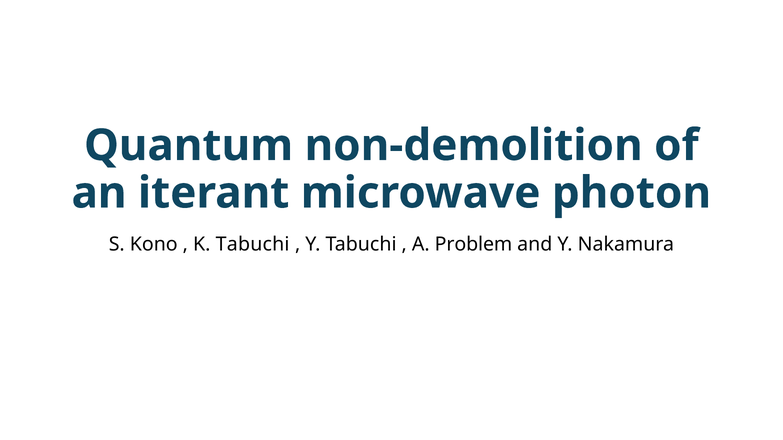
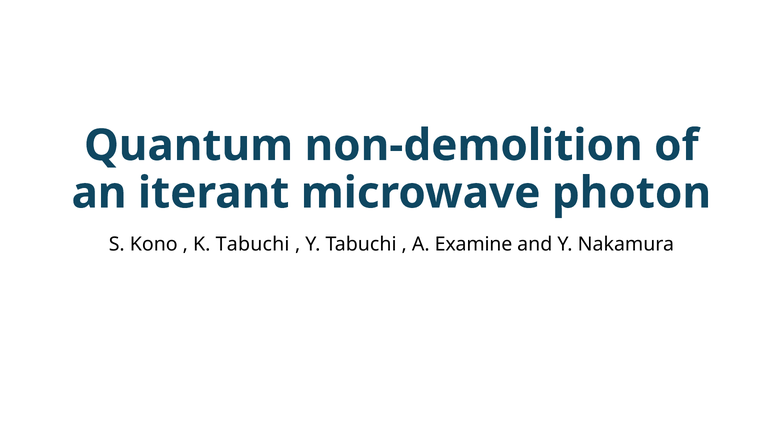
Problem: Problem -> Examine (474, 245)
